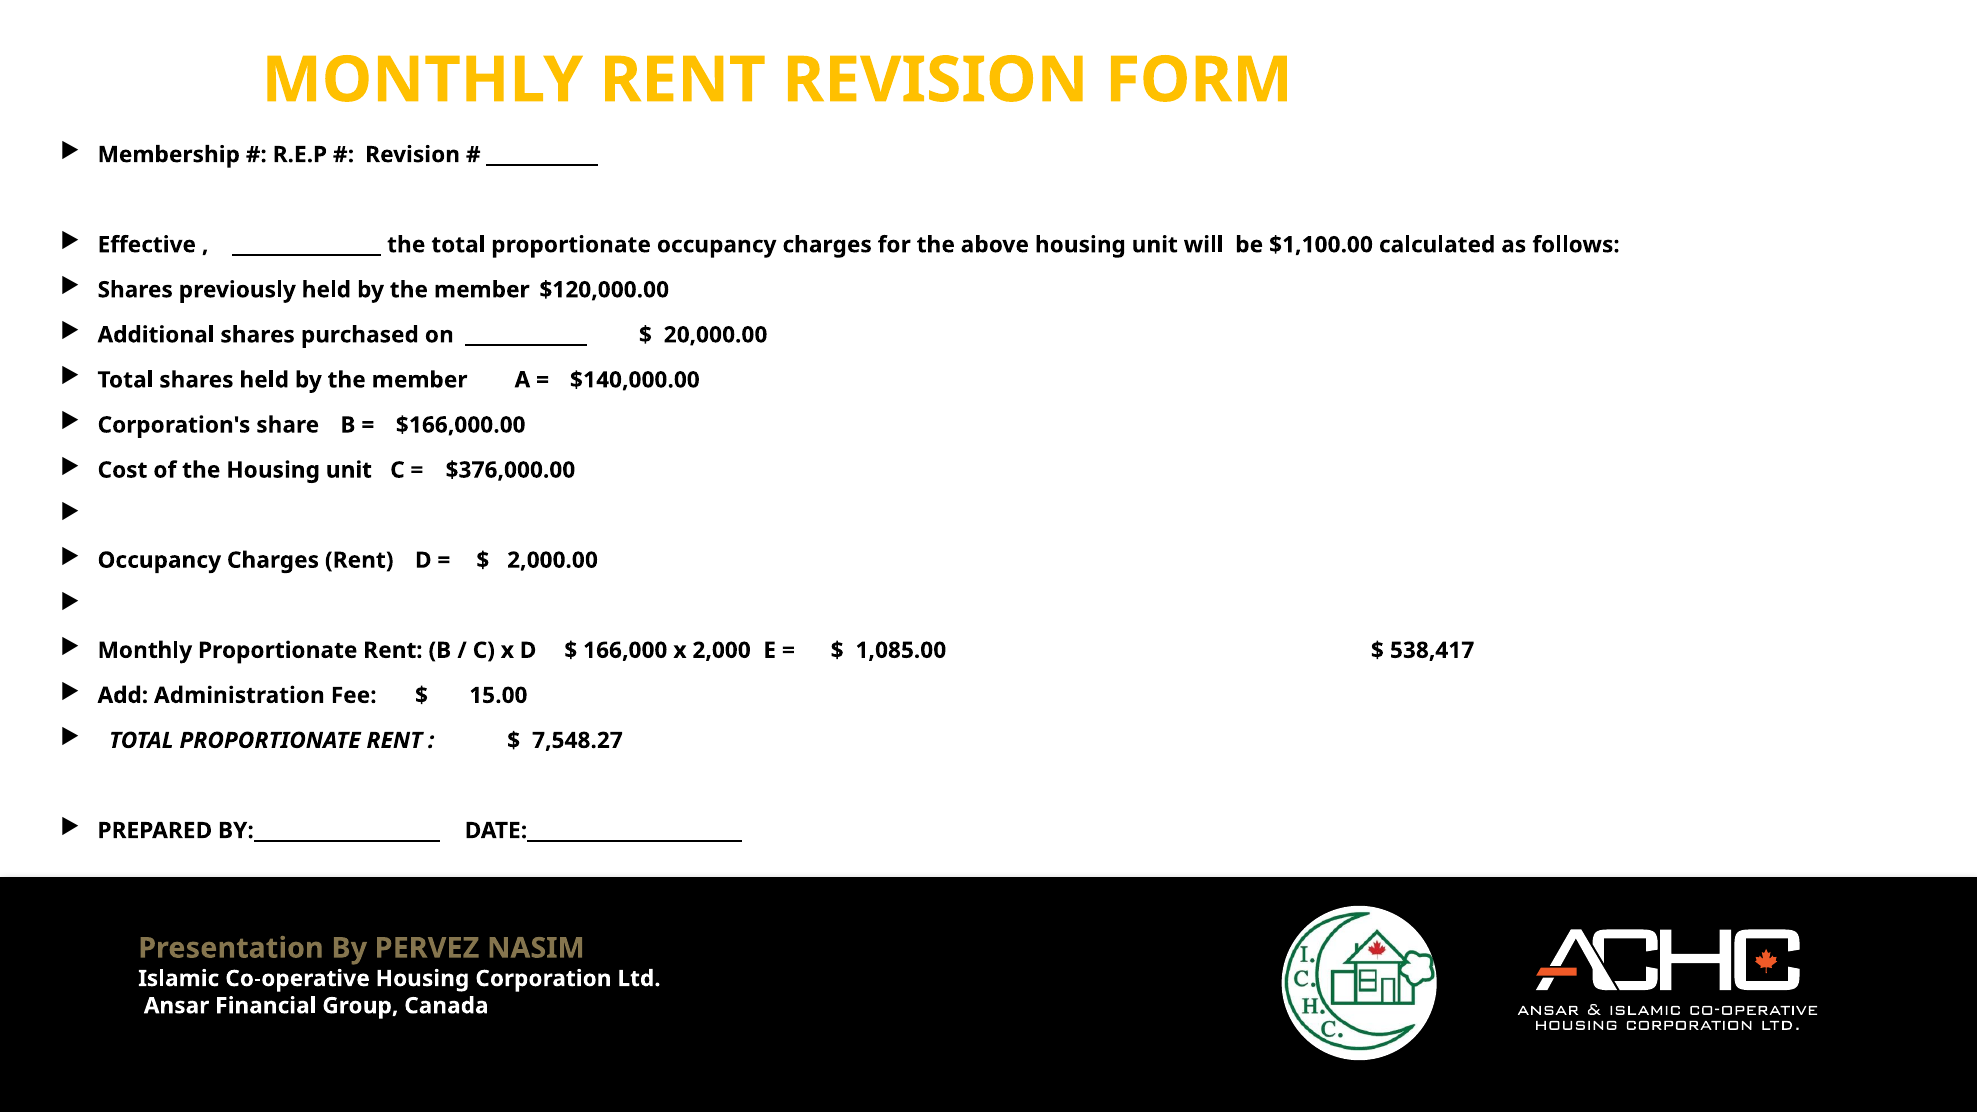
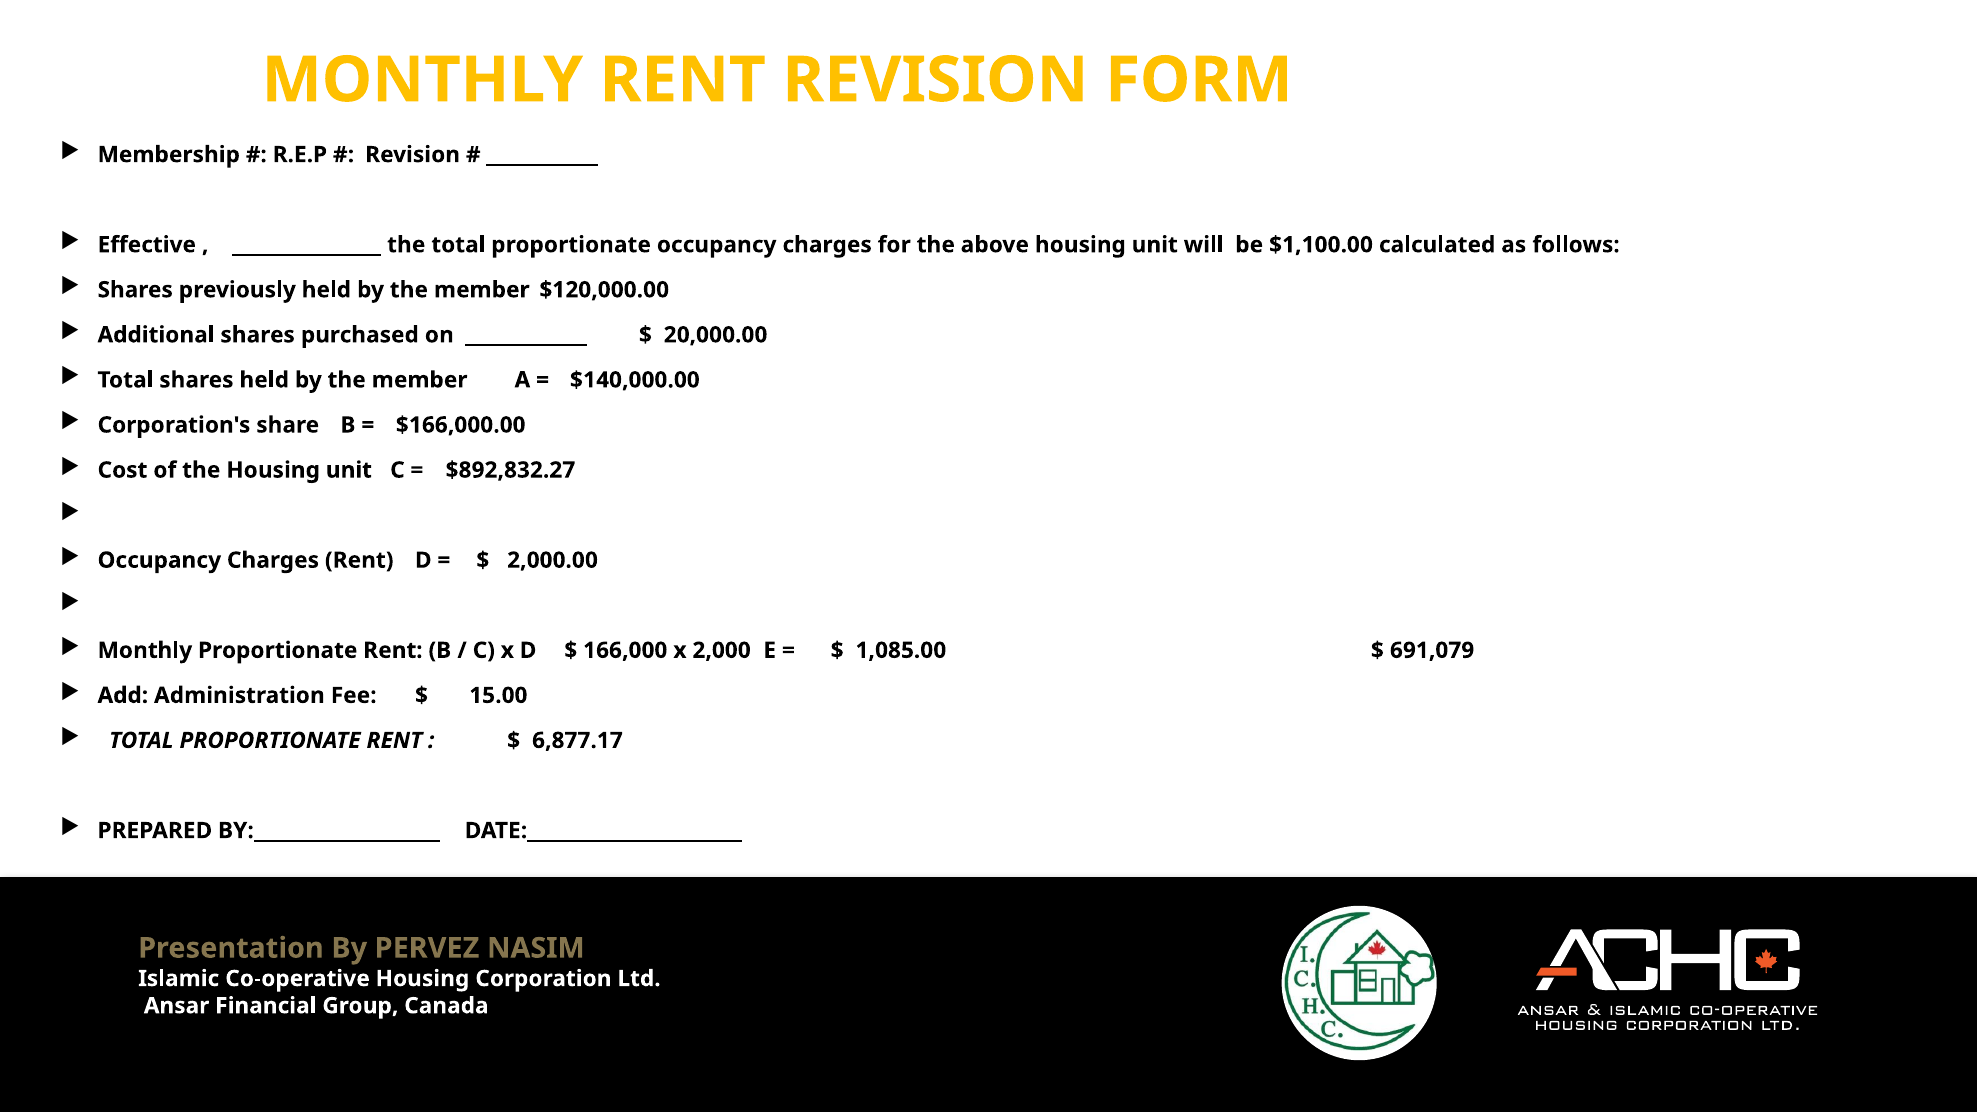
$376,000.00: $376,000.00 -> $892,832.27 (510, 470)
538,417: 538,417 -> 691,079 (1432, 650)
7,548.27: 7,548.27 -> 6,877.17 (577, 741)
